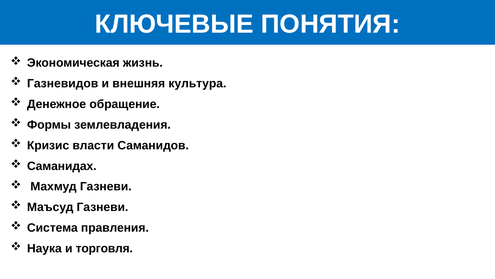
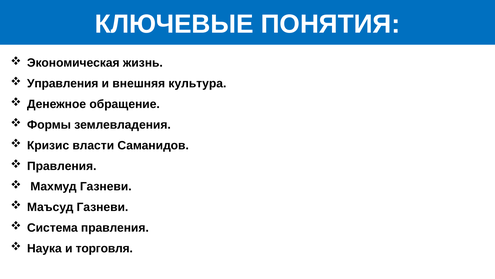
Газневидов: Газневидов -> Управления (63, 83)
Саманидах: Саманидах -> Правления (62, 166)
